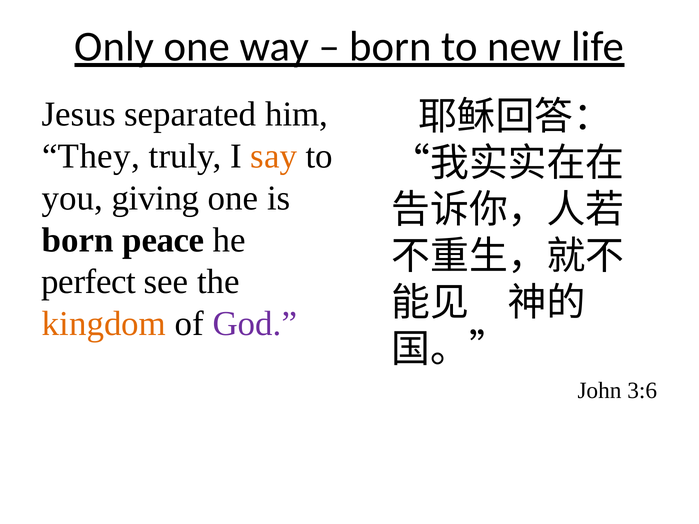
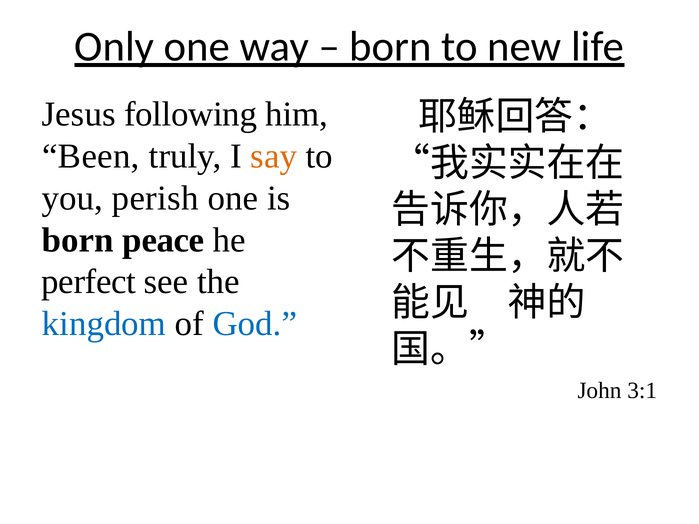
separated: separated -> following (191, 114)
They: They -> Been (91, 156)
giving: giving -> perish (155, 198)
kingdom colour: orange -> blue (104, 324)
God colour: purple -> blue (255, 324)
3:6: 3:6 -> 3:1 (642, 391)
